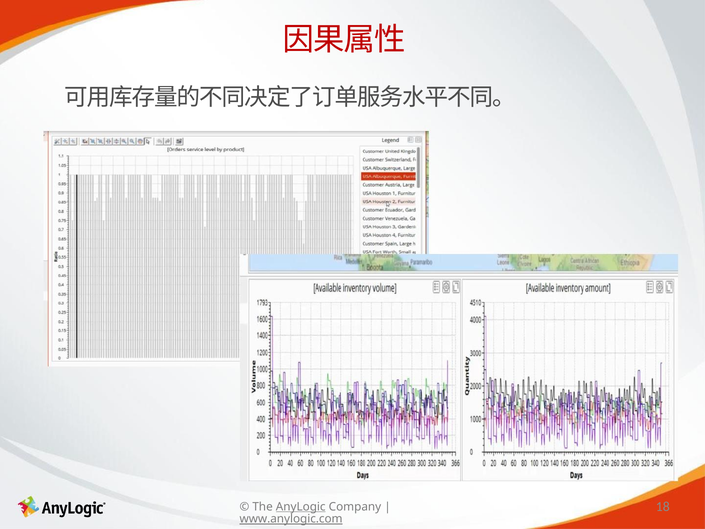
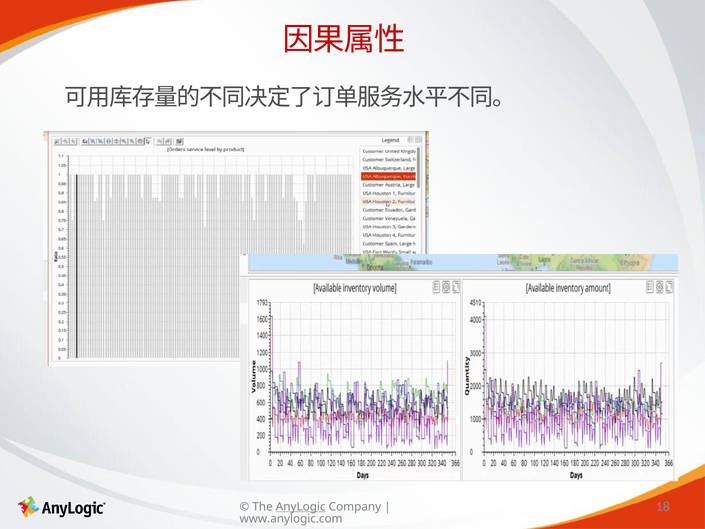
www.anylogic.com underline: present -> none (291, 519)
